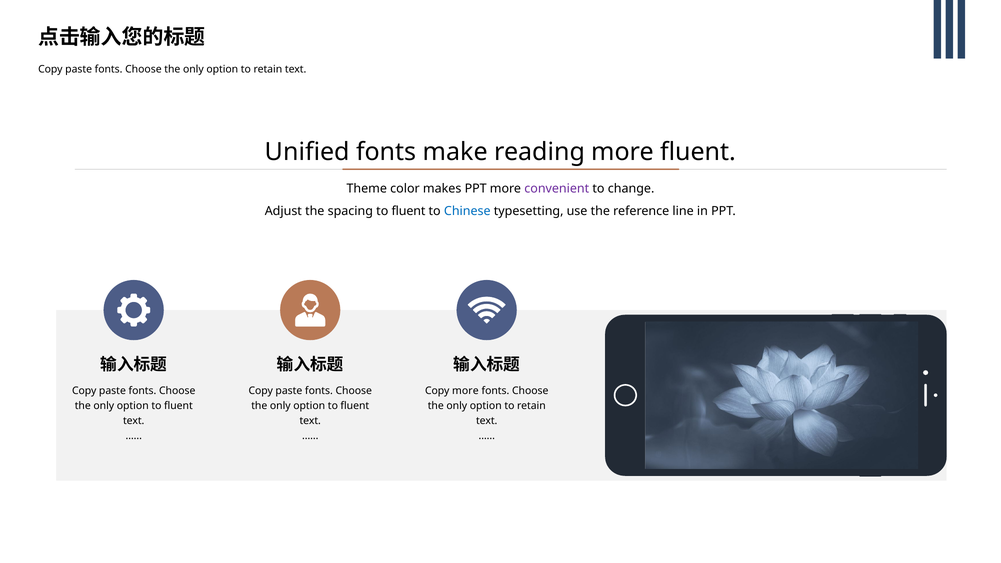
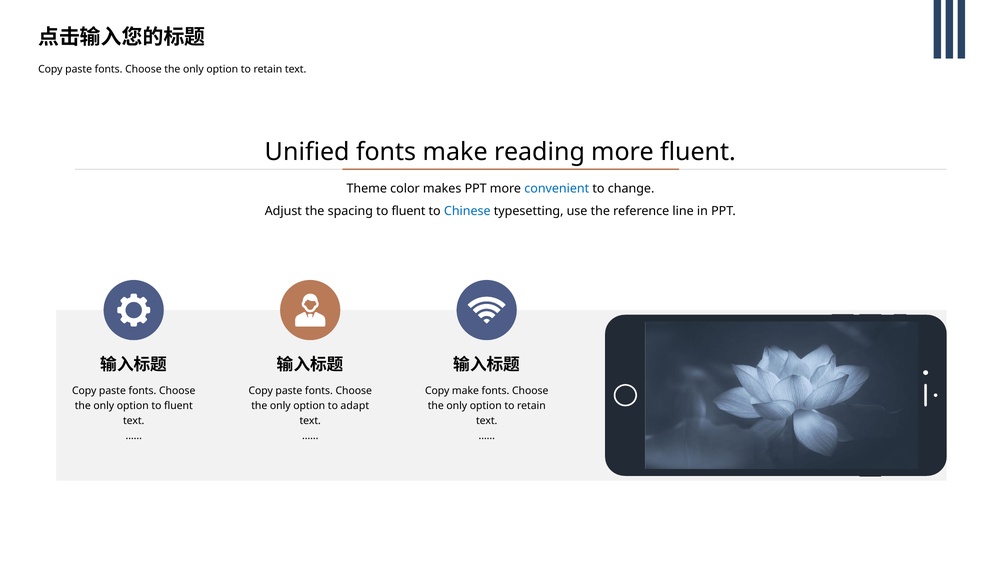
convenient colour: purple -> blue (557, 189)
Copy more: more -> make (465, 391)
fluent: fluent -> adapt (355, 406)
